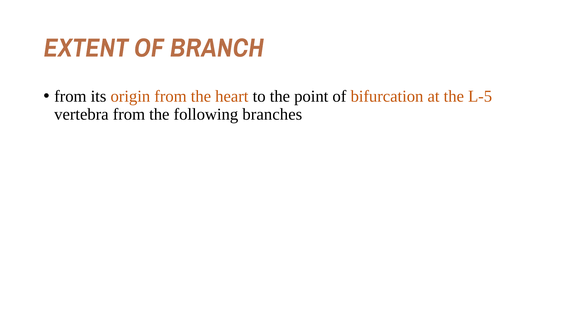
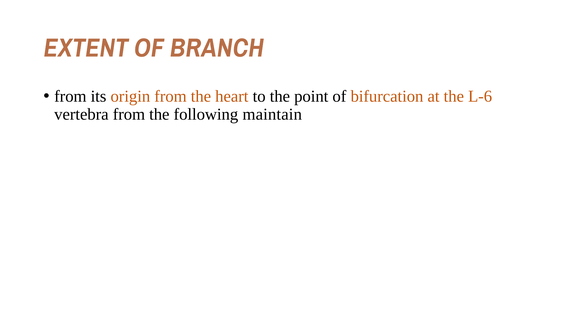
L-5: L-5 -> L-6 (480, 97)
branches: branches -> maintain (272, 115)
